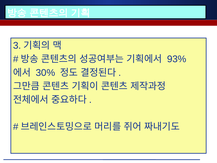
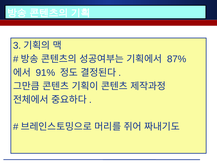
93%: 93% -> 87% (177, 59)
30%: 30% -> 91% (45, 73)
